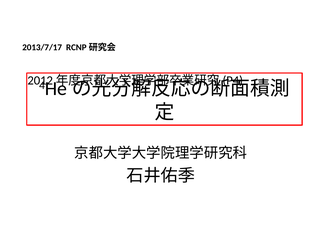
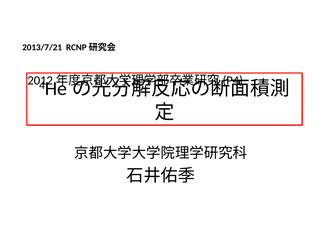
2013/7/17: 2013/7/17 -> 2013/7/21 (42, 47)
